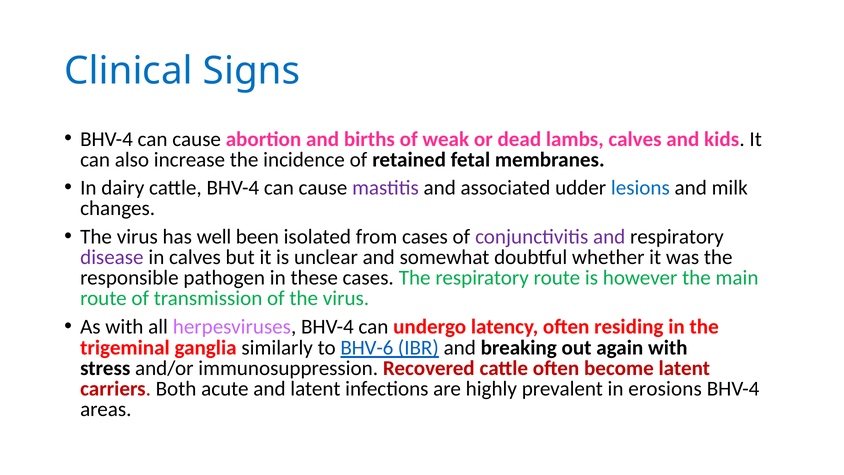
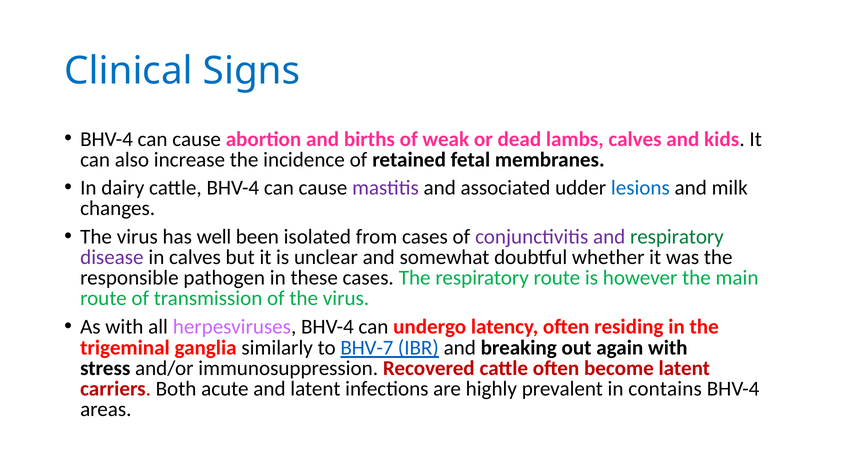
respiratory colour: black -> green (677, 237)
BHV-6: BHV-6 -> BHV-7 (367, 348)
erosions: erosions -> contains (665, 389)
